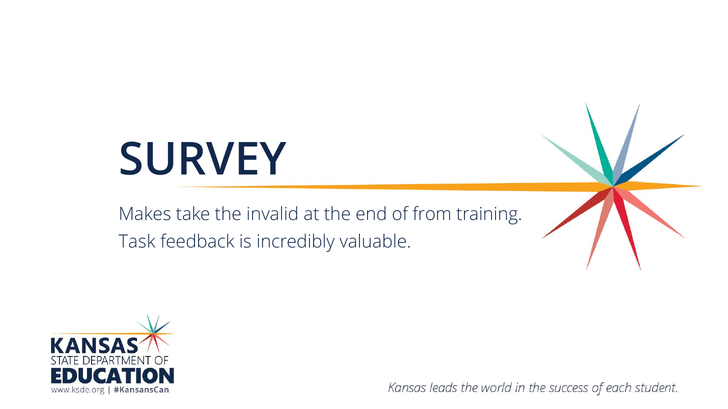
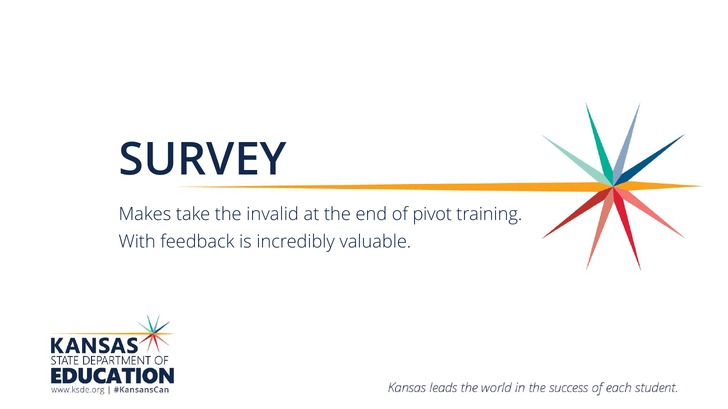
from: from -> pivot (432, 214)
Task: Task -> With (137, 242)
